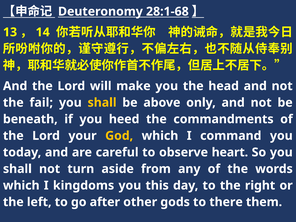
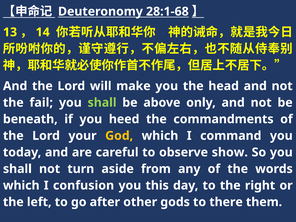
shall colour: yellow -> light green (102, 103)
heart: heart -> show (230, 152)
kingdoms: kingdoms -> confusion (84, 185)
